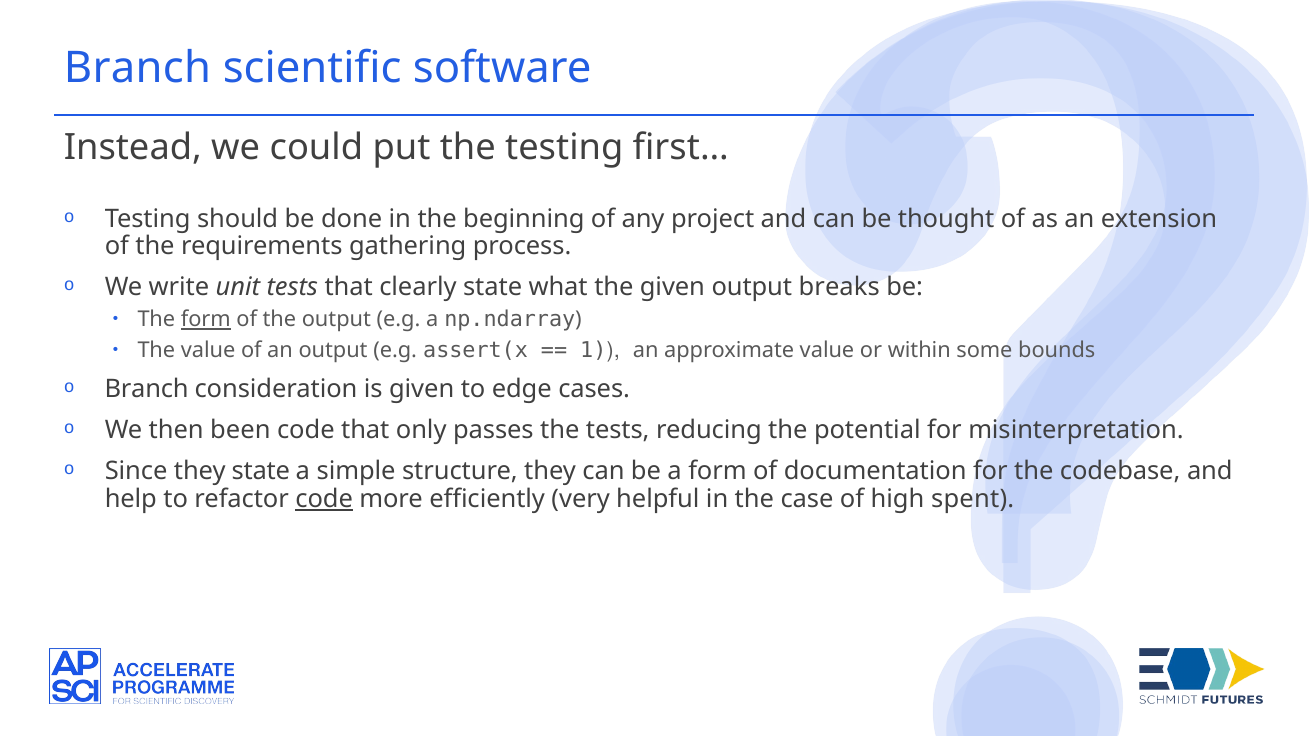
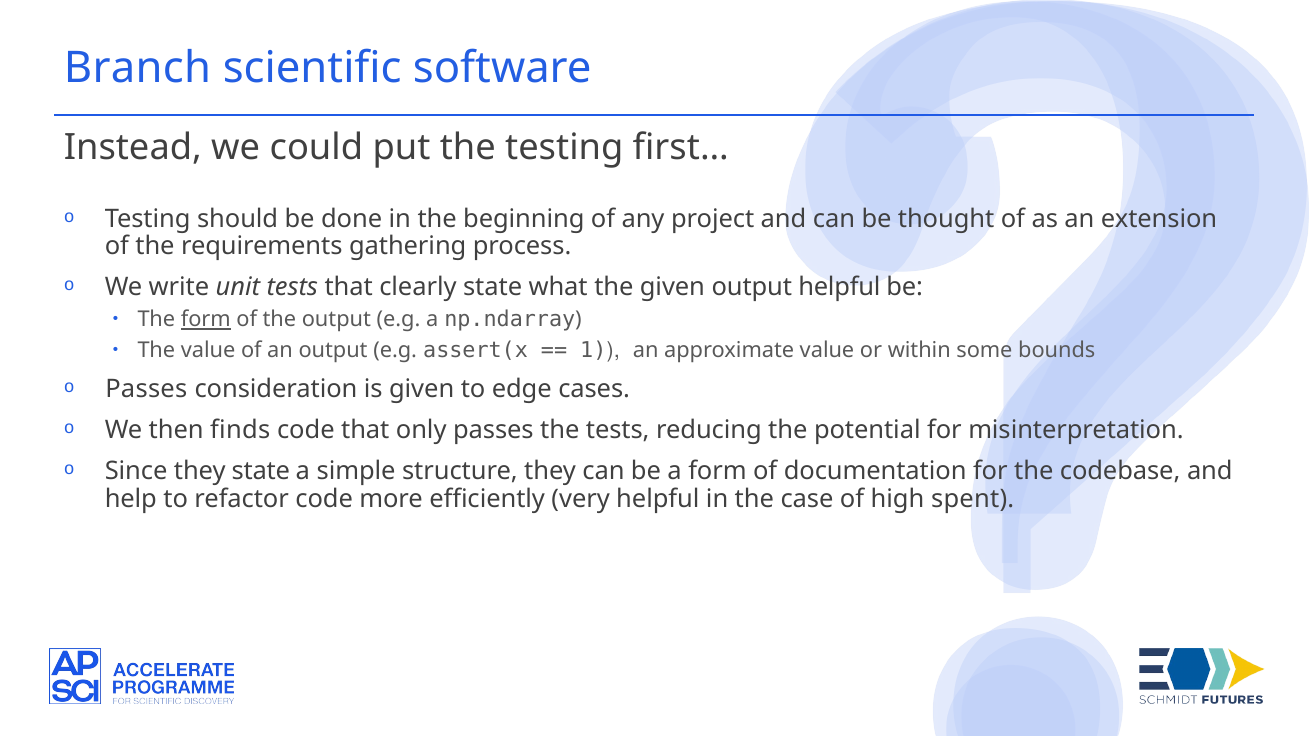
output breaks: breaks -> helpful (839, 288)
Branch: Branch -> Passes (146, 389)
been: been -> finds (240, 430)
code underline: present -> none (324, 499)
